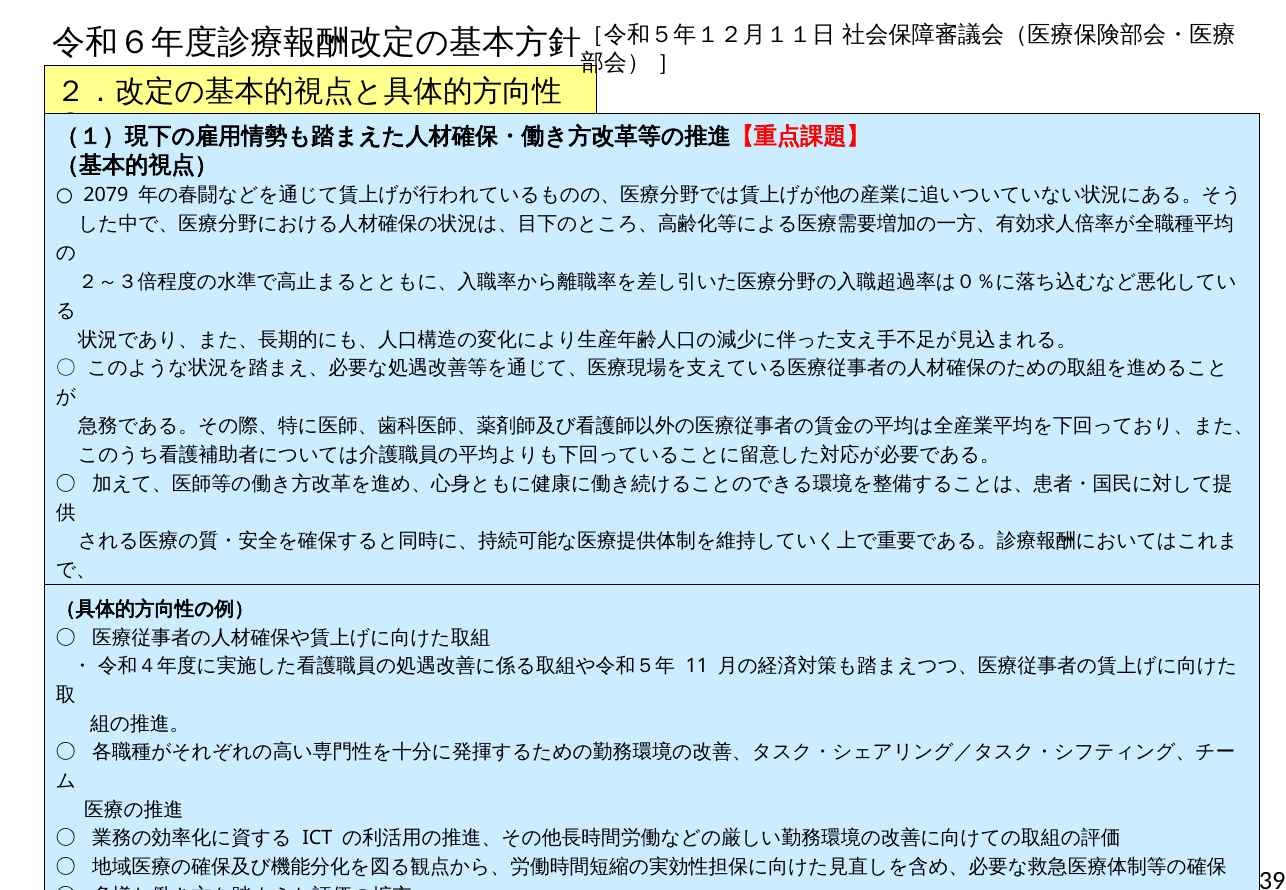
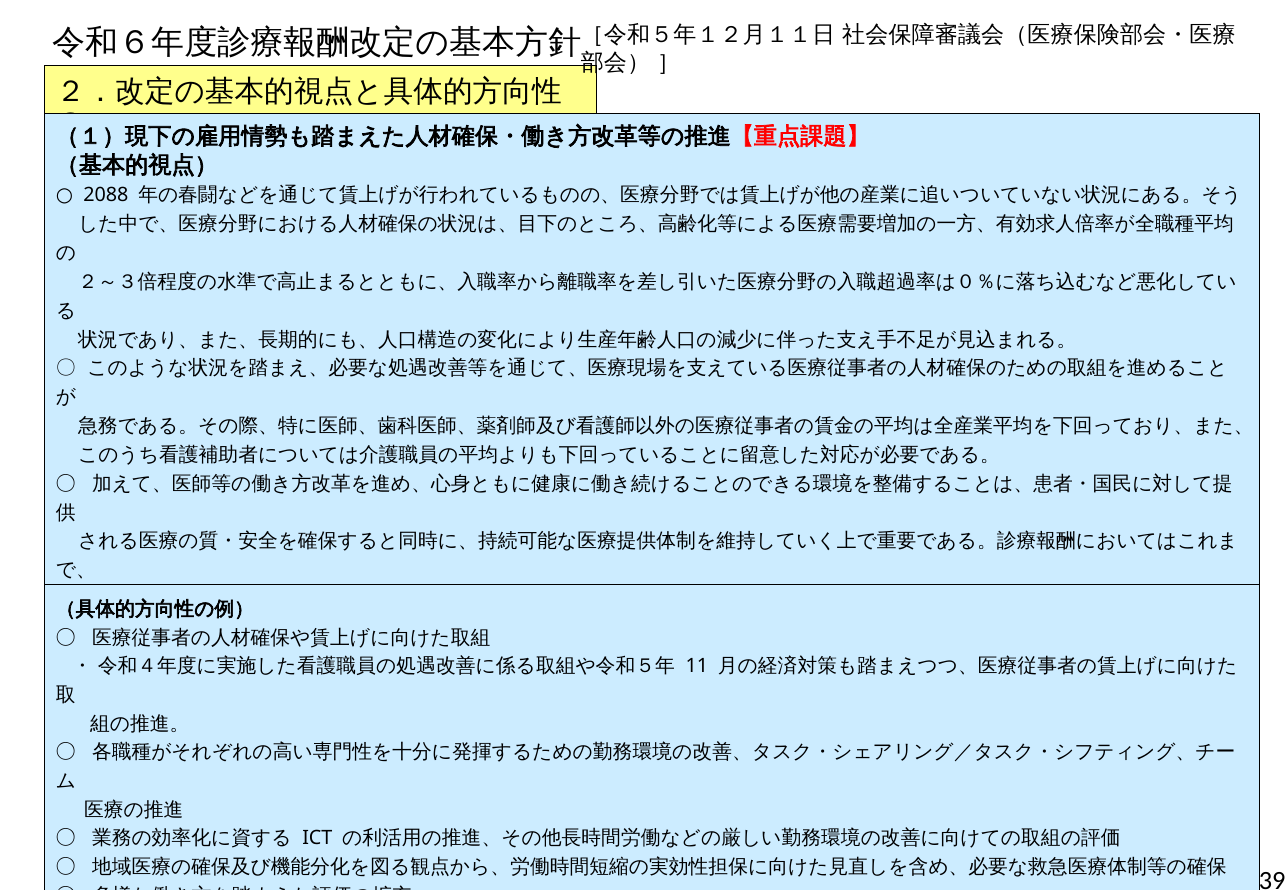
2079: 2079 -> 2088 (106, 196)
